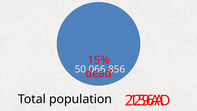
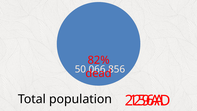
15%: 15% -> 82% (99, 60)
